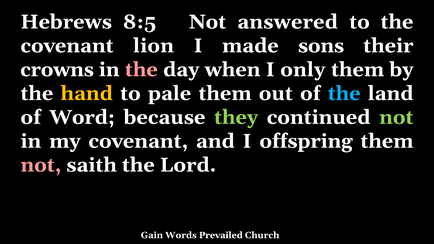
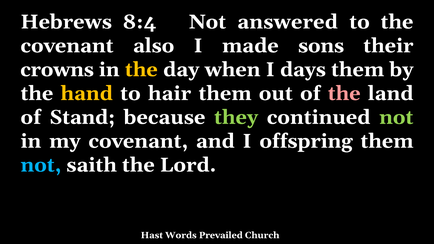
8:5: 8:5 -> 8:4 (140, 22)
lion: lion -> also (154, 46)
the colour: pink -> yellow (141, 70)
only: only -> days (303, 70)
pale: pale -> hair (170, 94)
the colour: light blue -> pink (344, 94)
Word: Word -> Stand (82, 117)
not colour: pink -> light blue (41, 165)
Gain: Gain -> Hast (152, 235)
